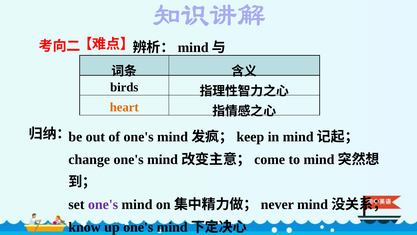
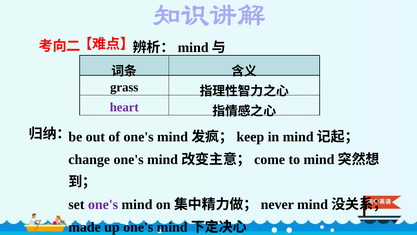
birds: birds -> grass (124, 87)
heart colour: orange -> purple (124, 107)
know: know -> made (85, 227)
